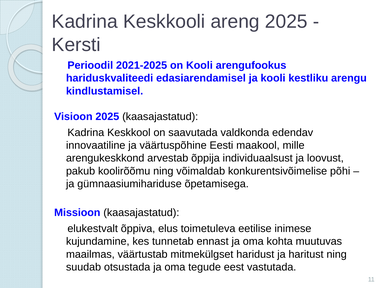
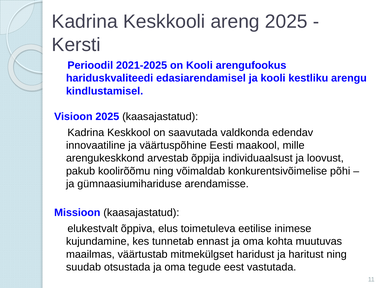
õpetamisega: õpetamisega -> arendamisse (217, 184)
